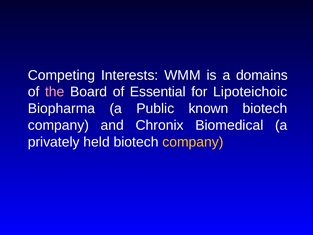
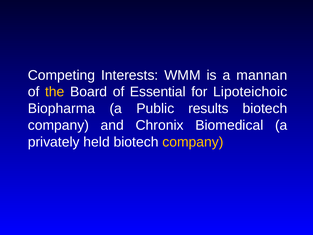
domains: domains -> mannan (262, 75)
the colour: pink -> yellow (55, 92)
known: known -> results (208, 108)
